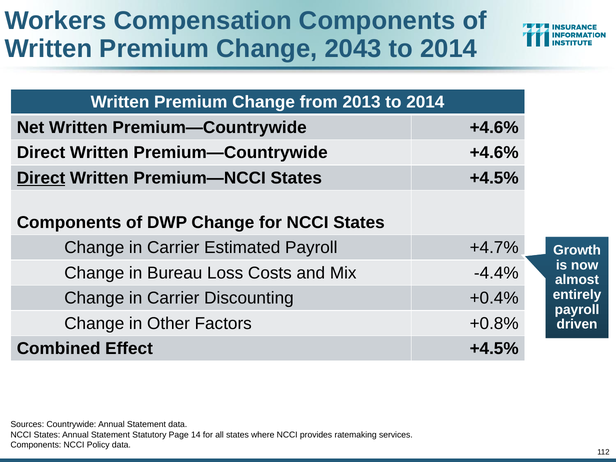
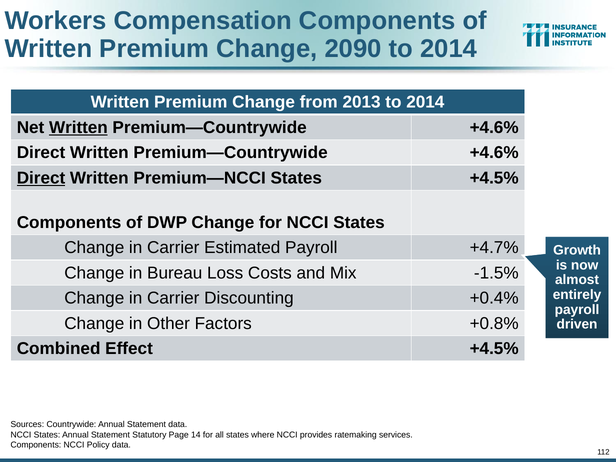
2043: 2043 -> 2090 (353, 49)
Written underline: none -> present (78, 127)
-4.4%: -4.4% -> -1.5% (496, 273)
